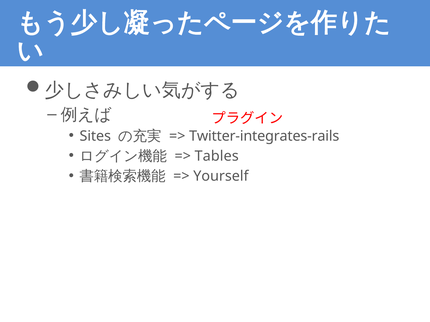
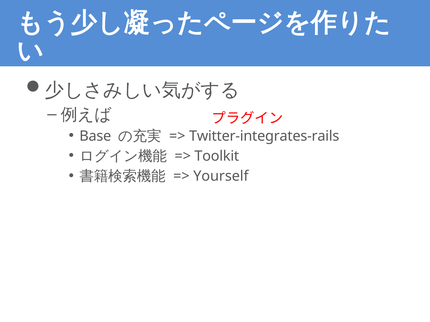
Sites: Sites -> Base (95, 136)
Tables: Tables -> Toolkit (217, 156)
